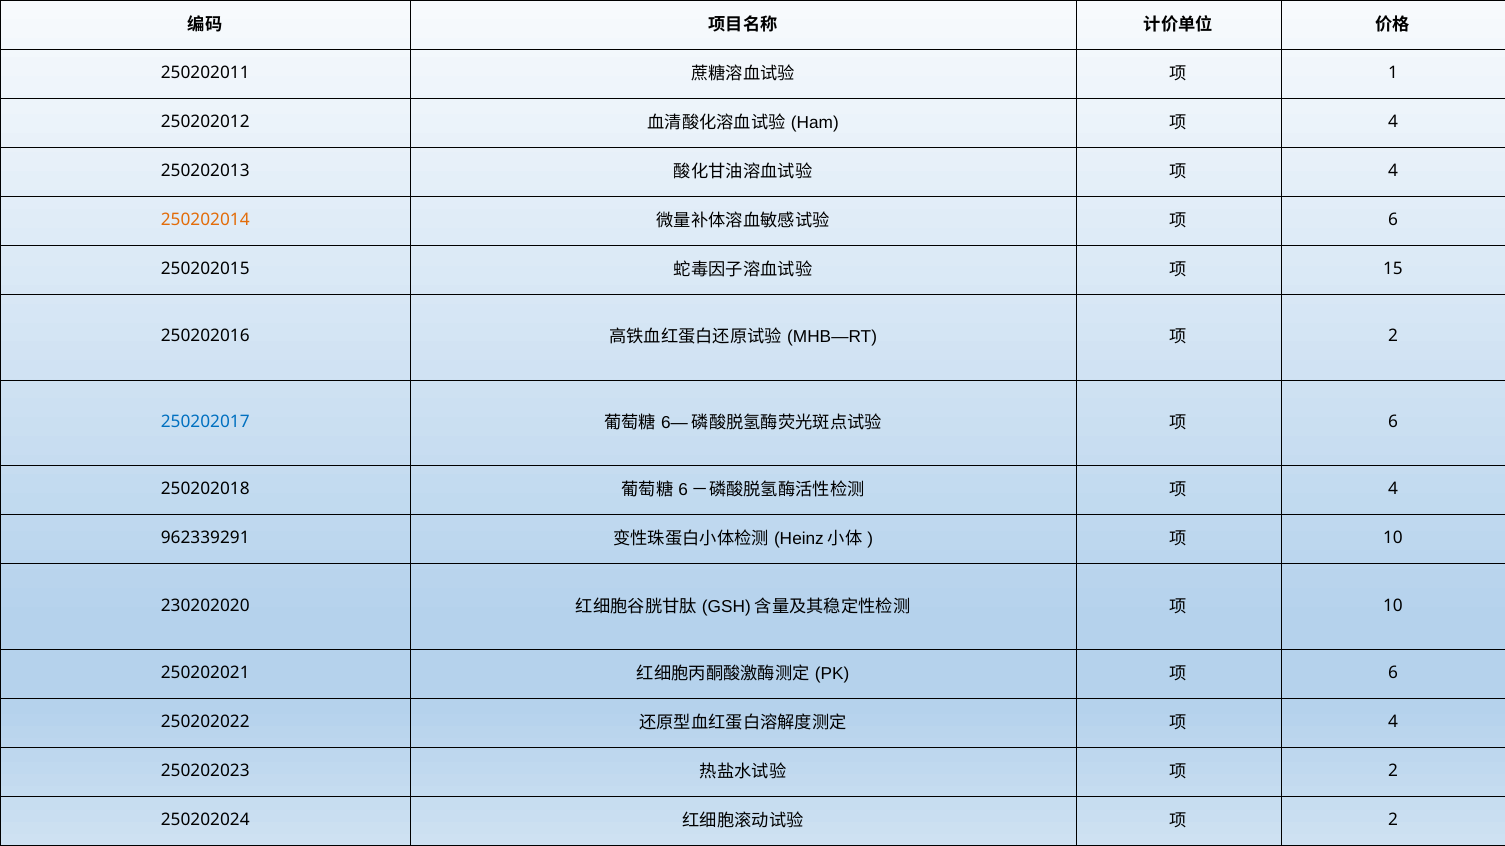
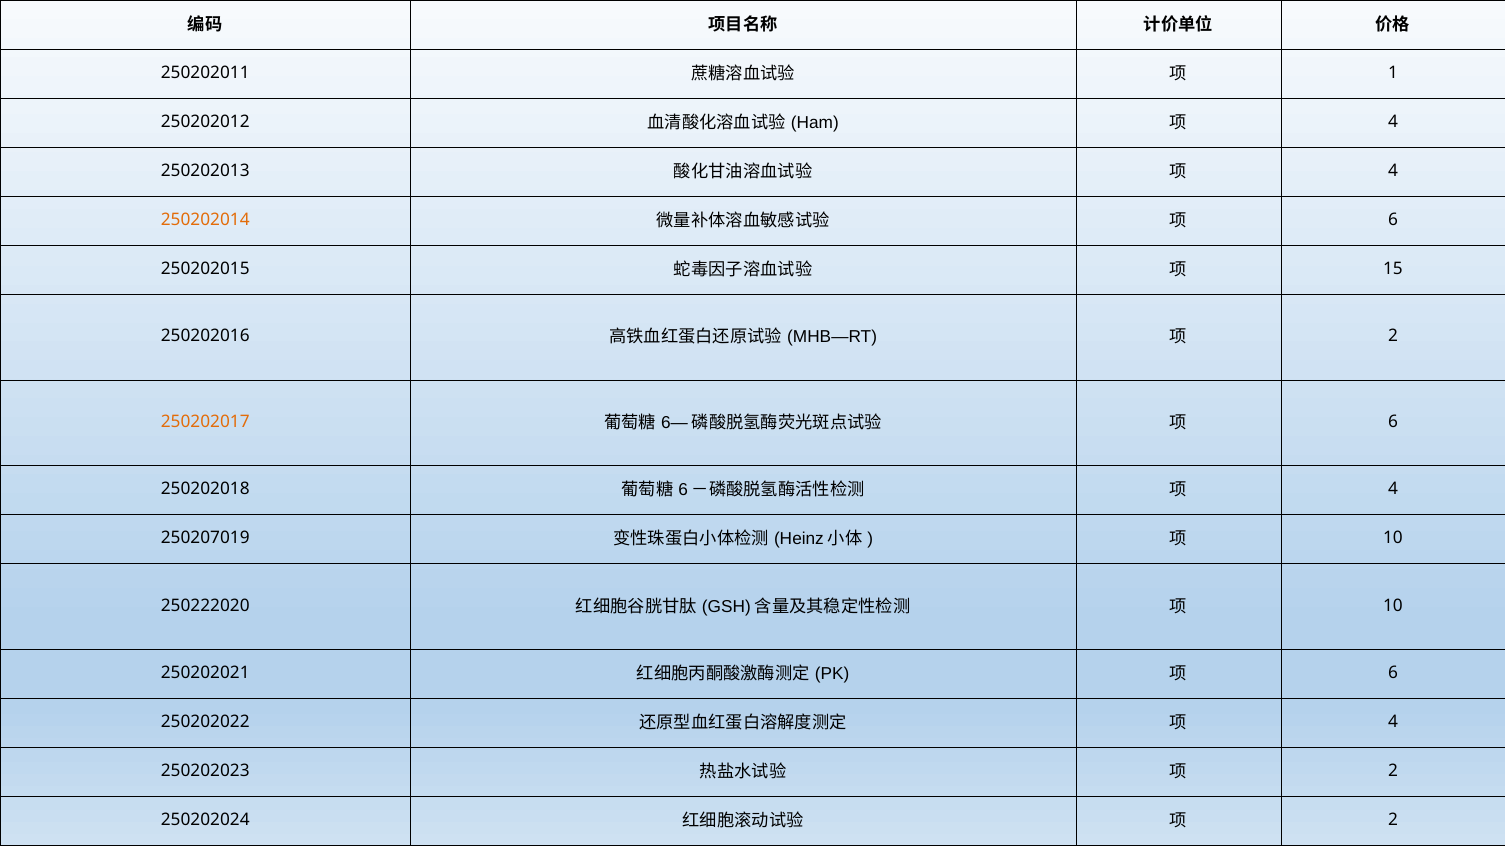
250202017 colour: blue -> orange (205, 422)
962339291: 962339291 -> 250207019 (205, 539)
230202020: 230202020 -> 250222020 (205, 606)
